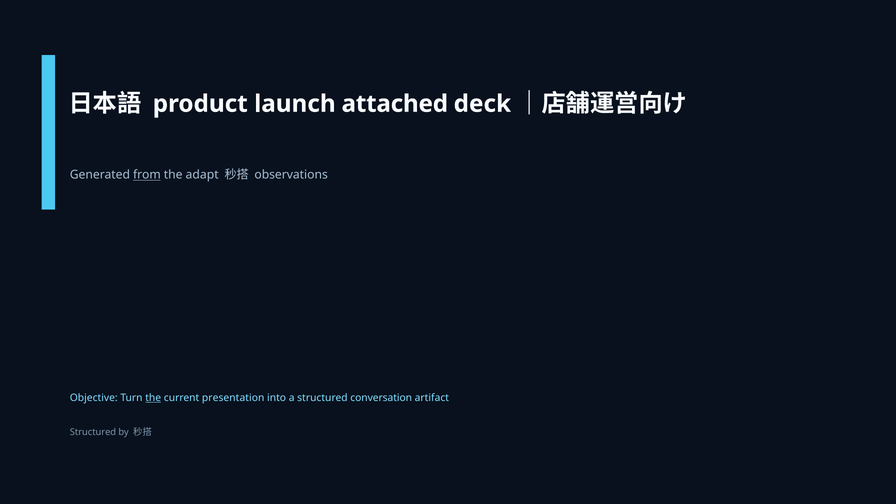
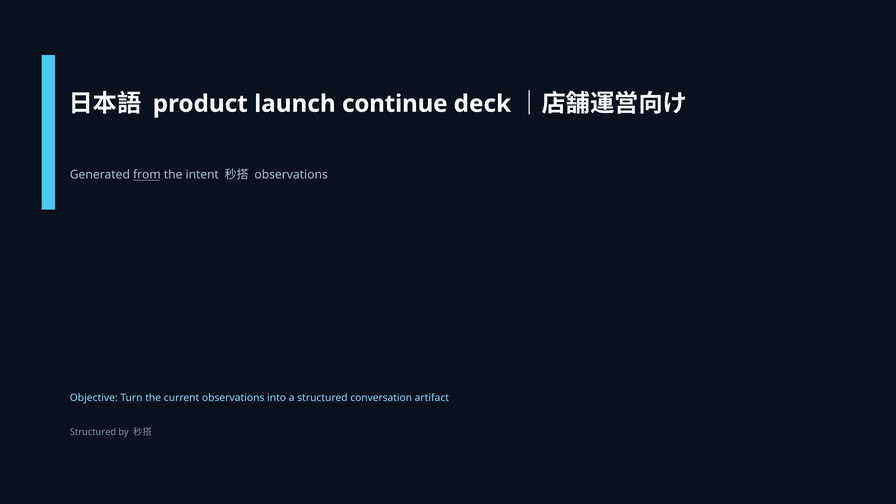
attached: attached -> continue (395, 104)
adapt: adapt -> intent (202, 175)
the underline: present -> none (153, 398)
current presentation: presentation -> observations (233, 398)
